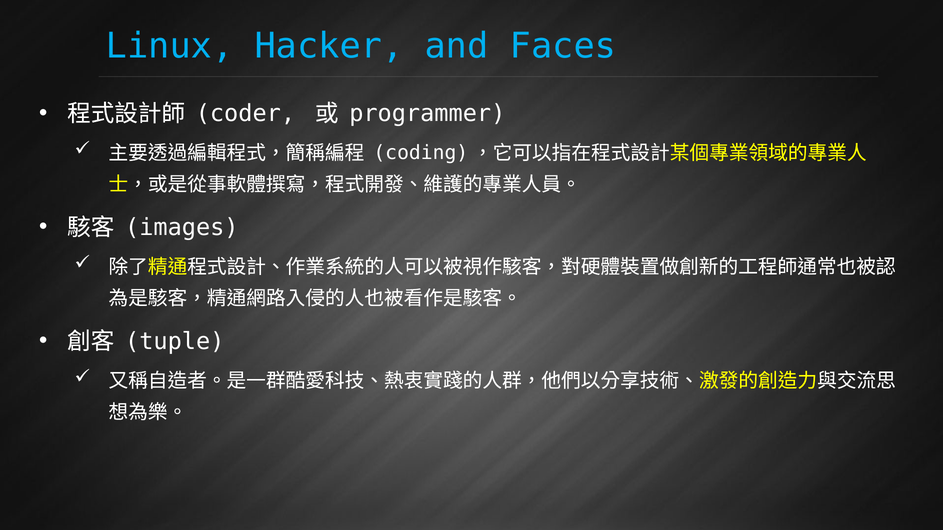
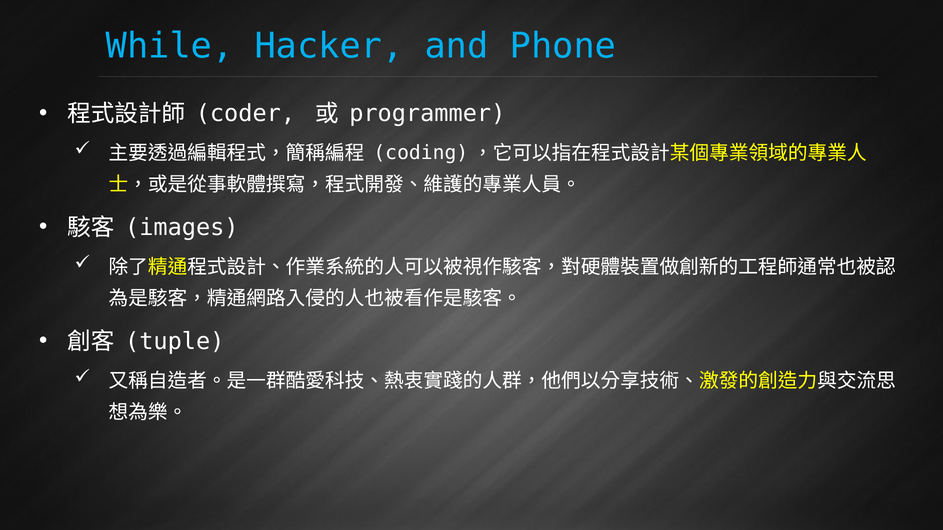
Linux: Linux -> While (170, 46)
Faces: Faces -> Phone (563, 46)
